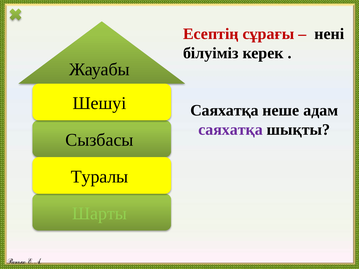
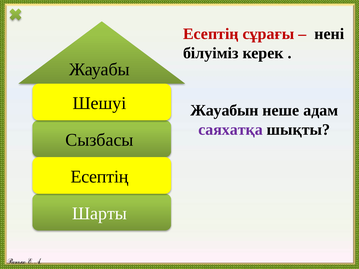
Саяхатқа: Саяхатқа -> Жауабын (224, 111)
Туралы: Туралы -> Есептің (100, 177)
Шарты colour: light green -> white (99, 214)
